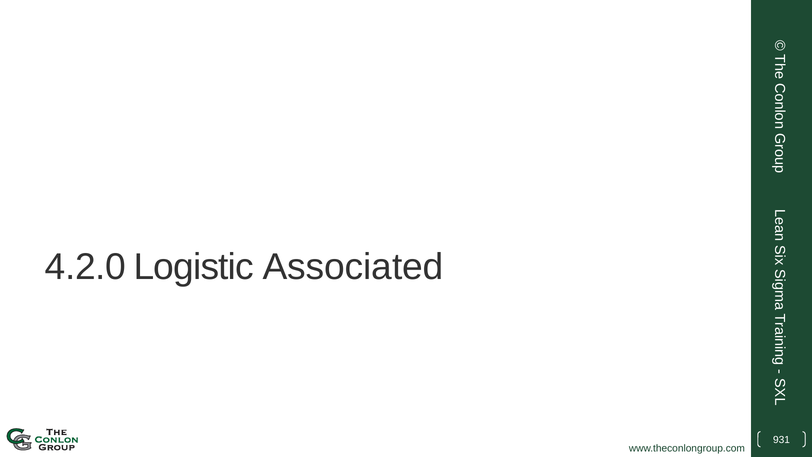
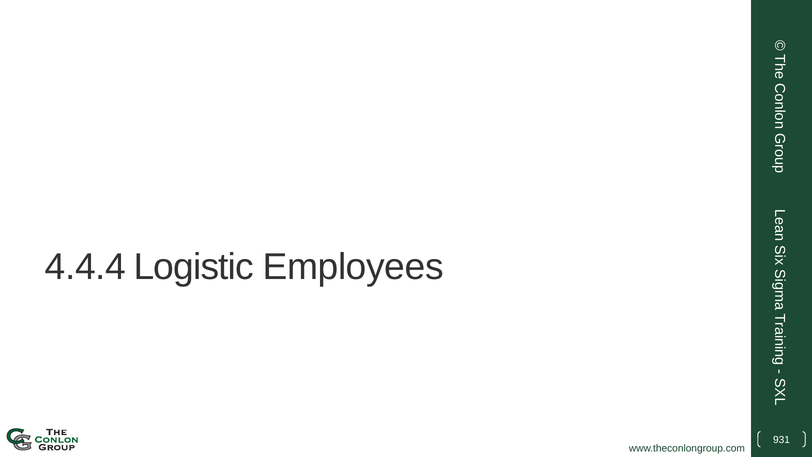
4.2.0: 4.2.0 -> 4.4.4 (85, 267)
Associated: Associated -> Employees (353, 267)
